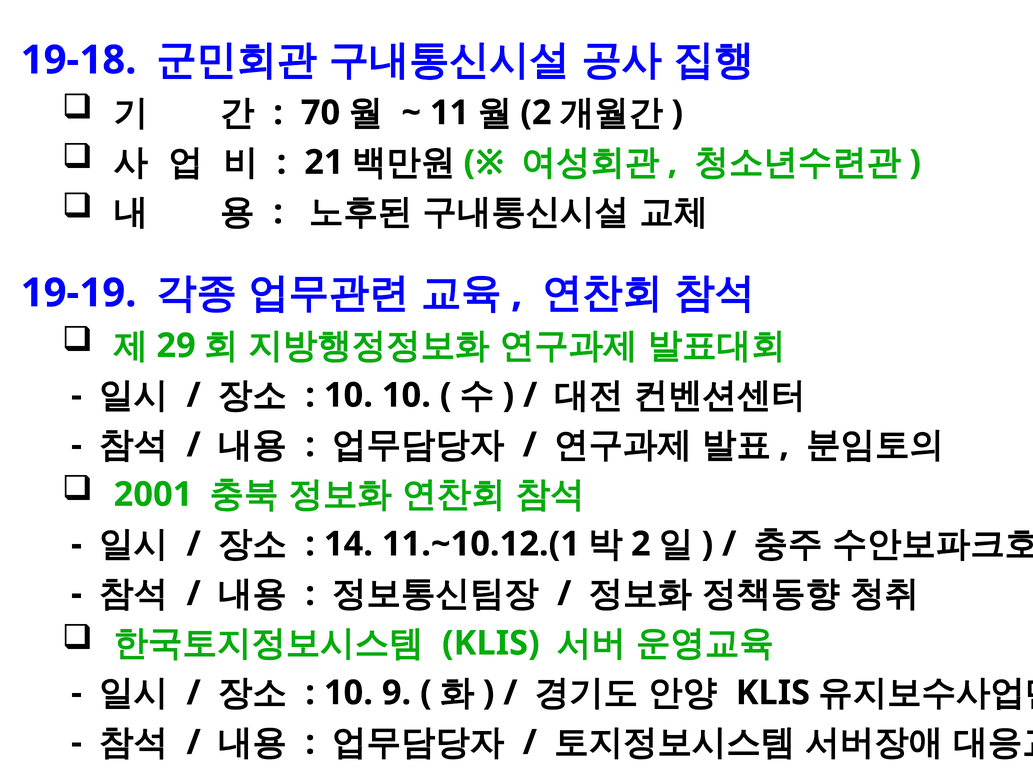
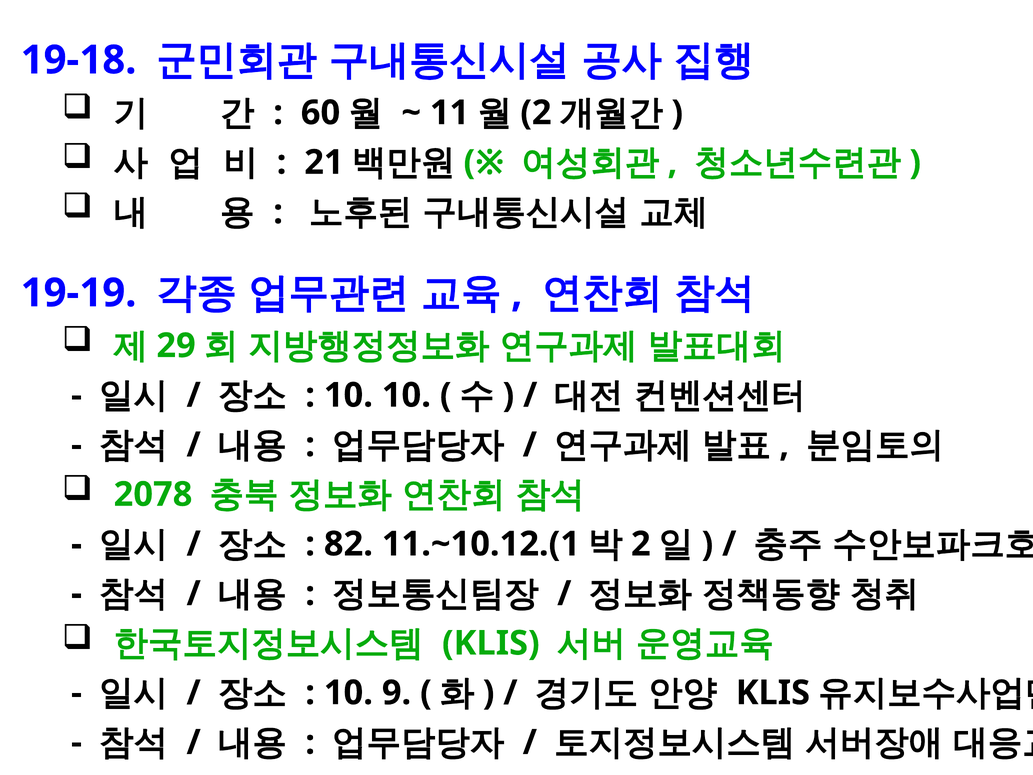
70: 70 -> 60 (321, 113)
2001: 2001 -> 2078 (153, 494)
14: 14 -> 82 (348, 544)
